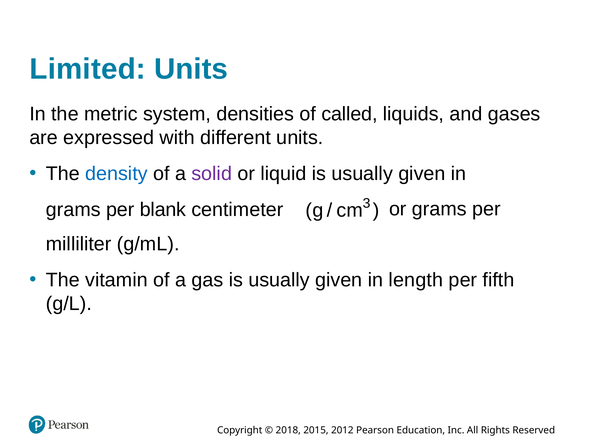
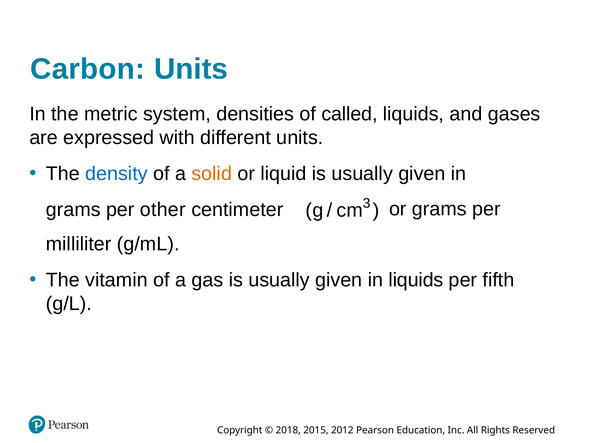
Limited: Limited -> Carbon (88, 69)
solid colour: purple -> orange (212, 174)
blank: blank -> other (163, 210)
in length: length -> liquids (416, 280)
